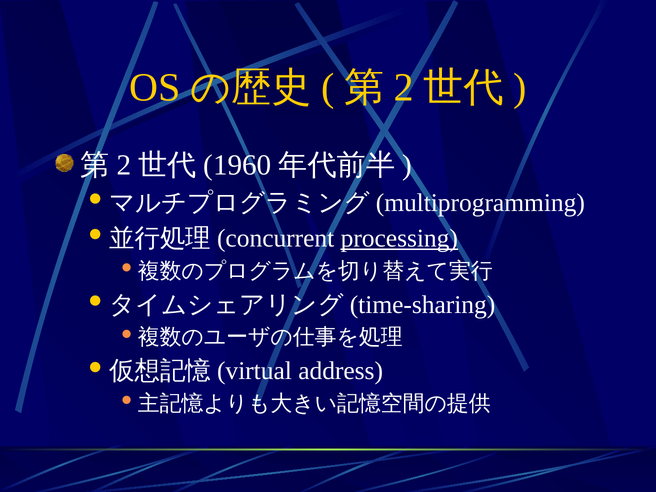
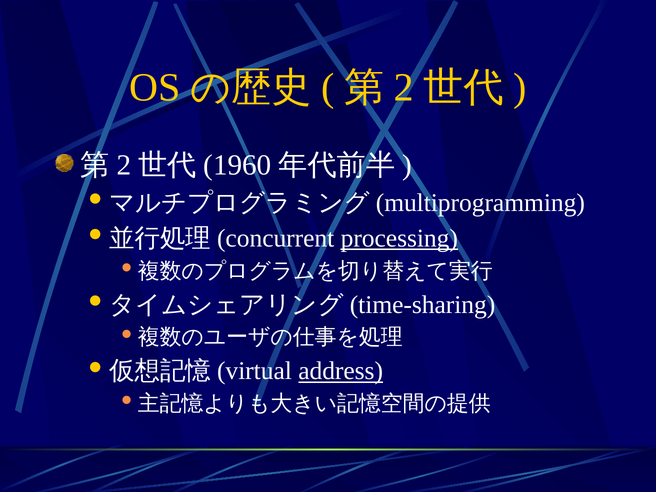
address underline: none -> present (341, 371)
